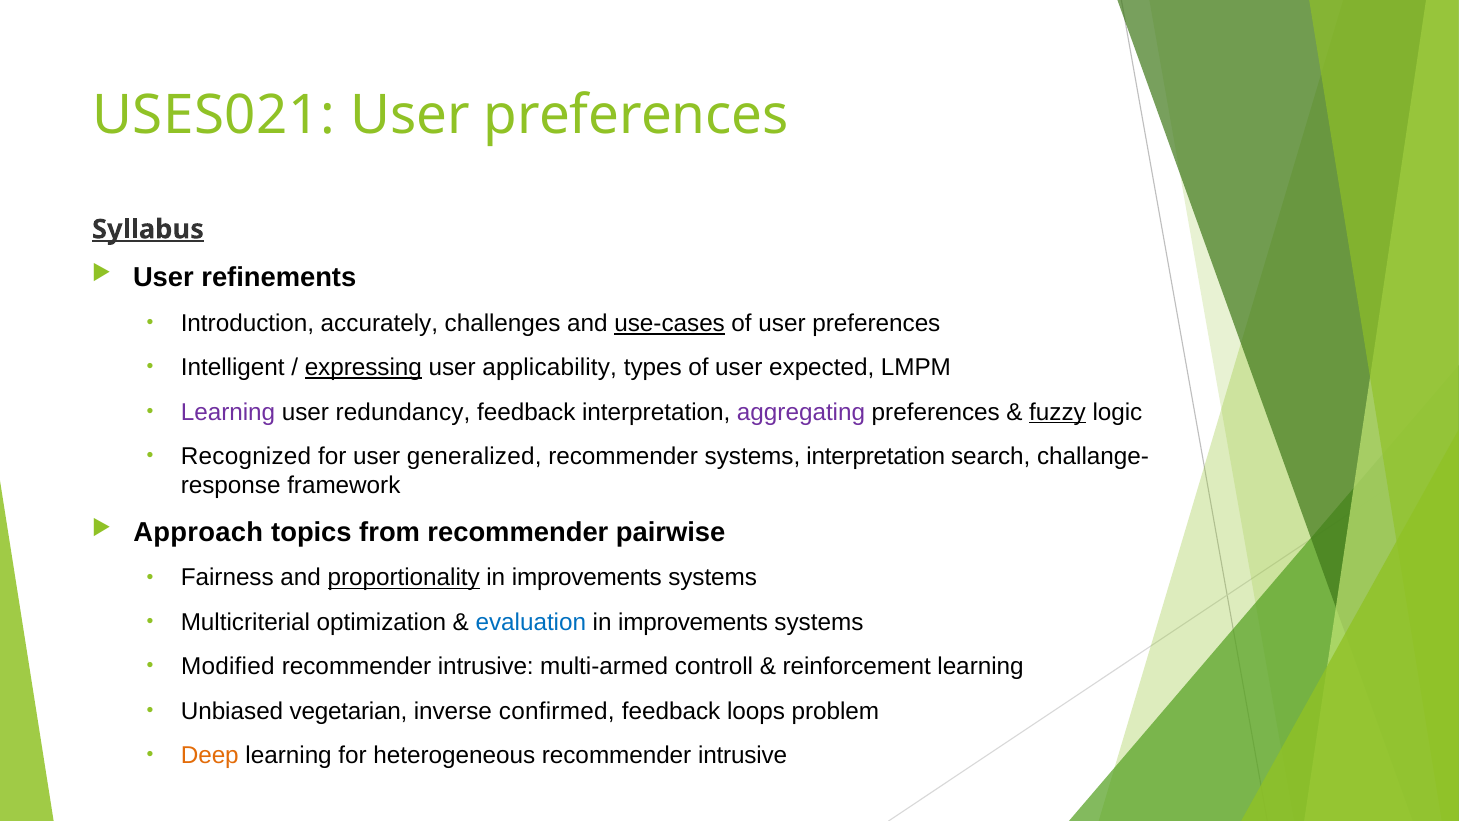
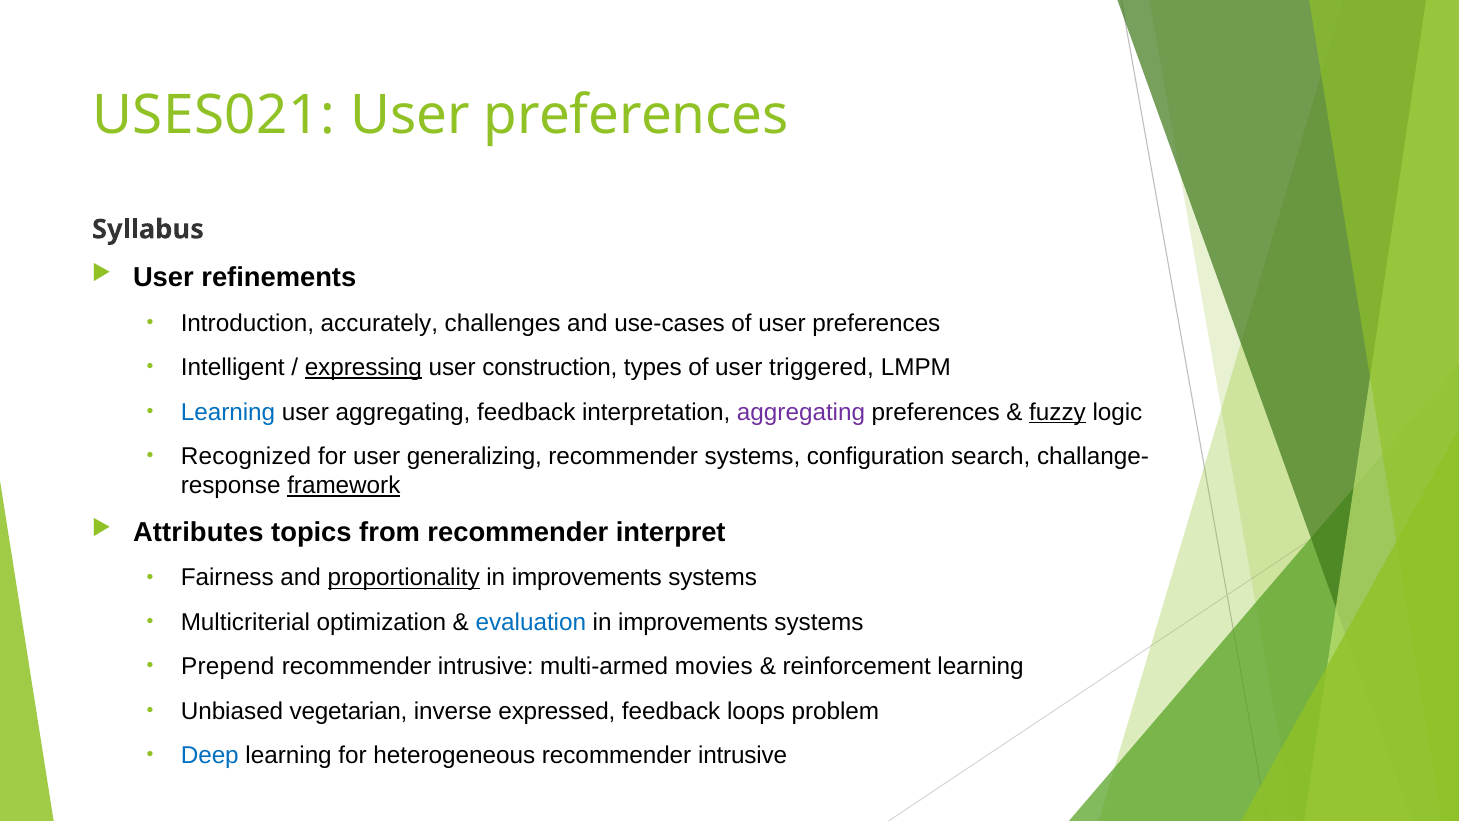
Syllabus underline: present -> none (148, 229)
use-cases underline: present -> none (670, 323)
applicability: applicability -> construction (550, 368)
expected: expected -> triggered (822, 368)
Learning colour: purple -> blue (228, 412)
user redundancy: redundancy -> aggregating (403, 412)
generalized: generalized -> generalizing (474, 456)
systems interpretation: interpretation -> configuration (876, 456)
framework underline: none -> present (344, 485)
Approach: Approach -> Attributes (198, 532)
pairwise: pairwise -> interpret (671, 532)
Modified: Modified -> Prepend (228, 666)
controll: controll -> movies (714, 666)
confirmed: confirmed -> expressed (557, 711)
Deep colour: orange -> blue (210, 755)
